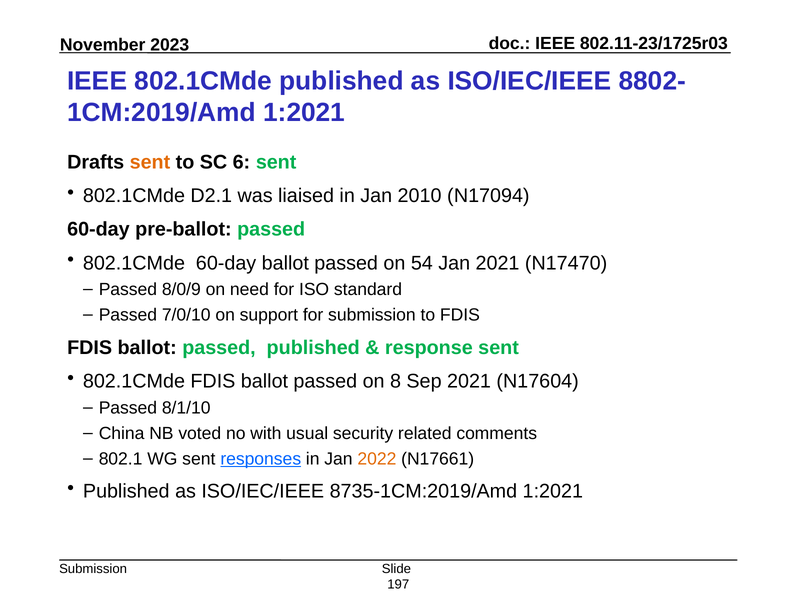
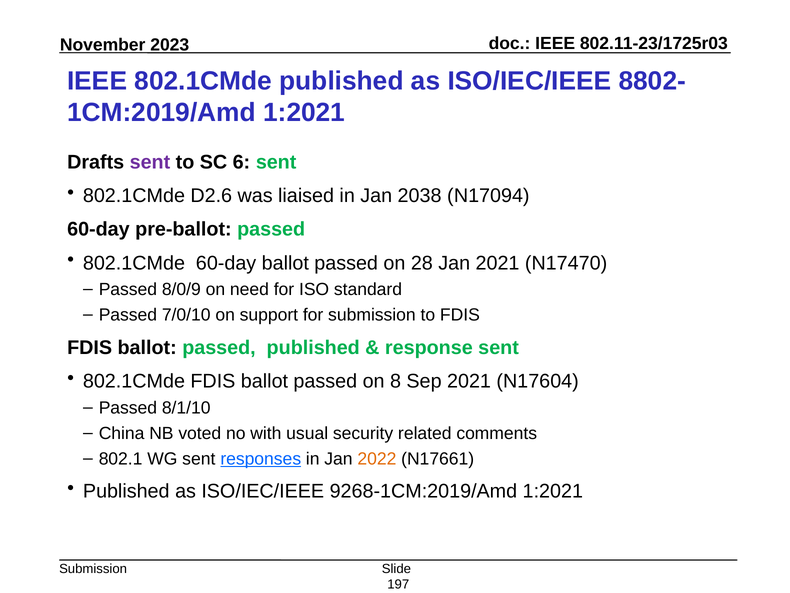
sent colour: orange -> purple (150, 162)
D2.1: D2.1 -> D2.6 (211, 196)
2010: 2010 -> 2038 (420, 196)
54: 54 -> 28 (422, 263)
8735-1CM:2019/Amd: 8735-1CM:2019/Amd -> 9268-1CM:2019/Amd (423, 491)
